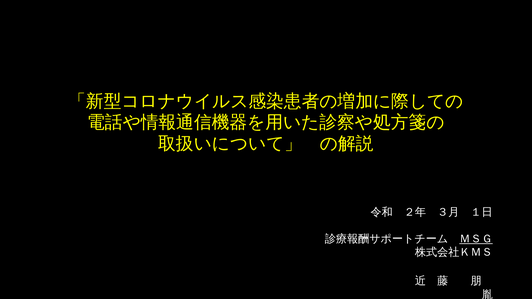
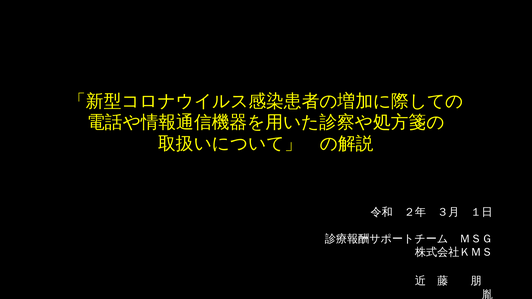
ＭＳＧ underline: present -> none (476, 239)
